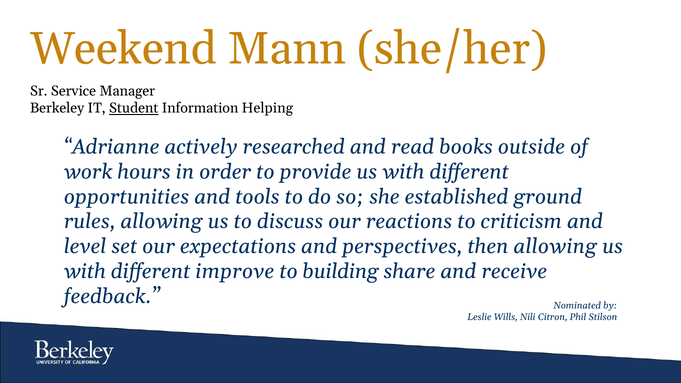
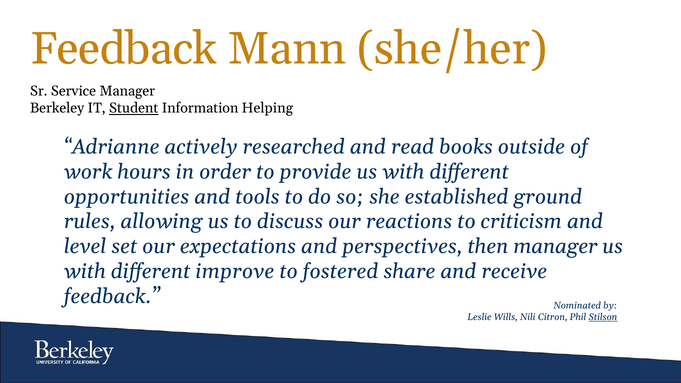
Weekend: Weekend -> Feedback (124, 49)
allowing: allowing -> manager (555, 247)
building: building -> fostered (341, 272)
Stilson underline: none -> present (603, 317)
